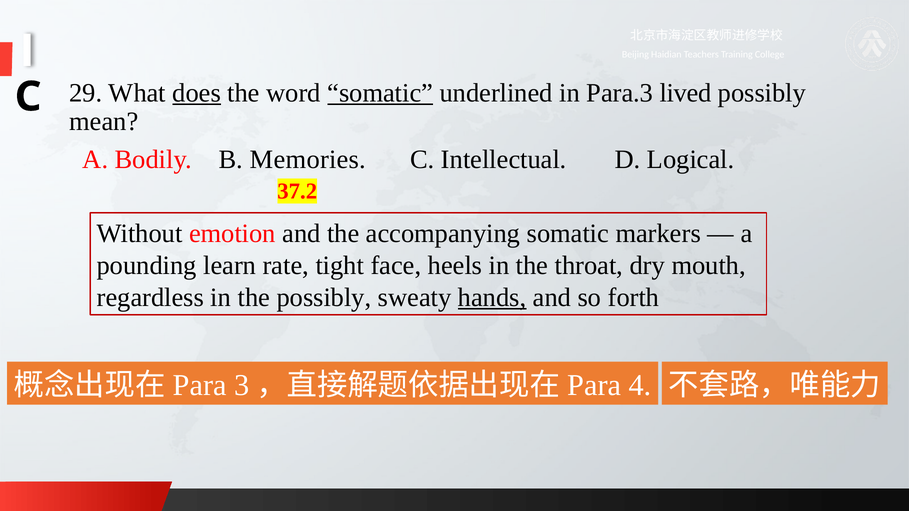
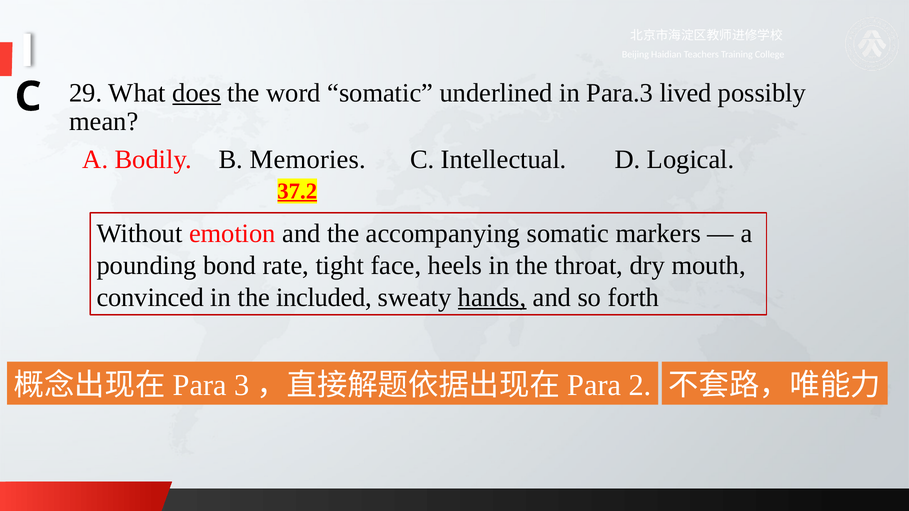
somatic underline: present -> none (380, 93)
37.2 underline: none -> present (297, 191)
learn: learn -> bond (230, 266)
regardless: regardless -> convinced (150, 298)
the possibly: possibly -> included (324, 298)
4: 4 -> 2 (640, 386)
